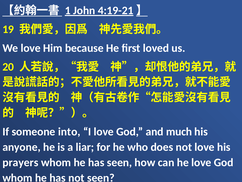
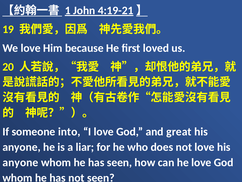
much: much -> great (179, 131)
prayers: prayers -> anyone (20, 162)
